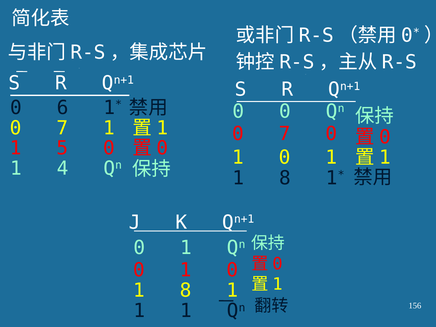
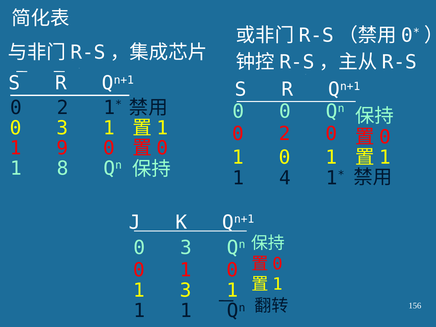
6: 6 -> 2 (63, 108)
7: 7 -> 3 (62, 128)
7: 7 -> 2 (285, 134)
5: 5 -> 9 (62, 148)
4: 4 -> 8 (63, 168)
8: 8 -> 4 (285, 178)
1: 1 -> 3 (186, 248)
8: 8 -> 3 (186, 290)
